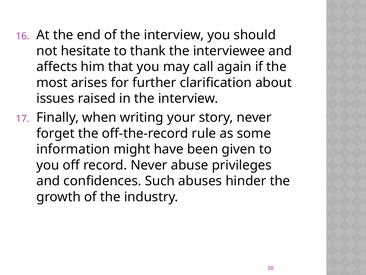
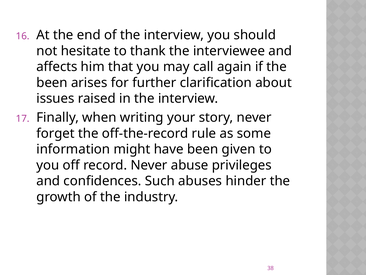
most: most -> been (52, 83)
